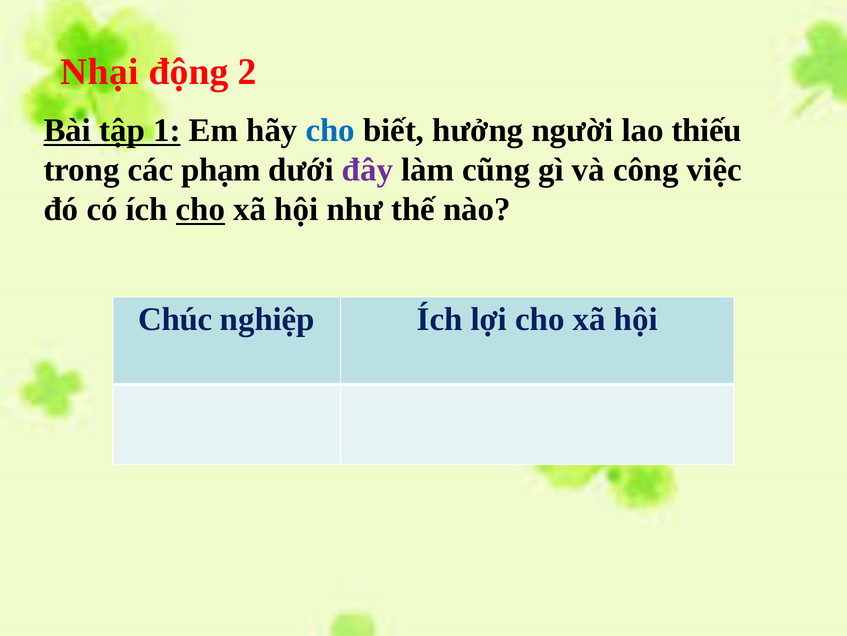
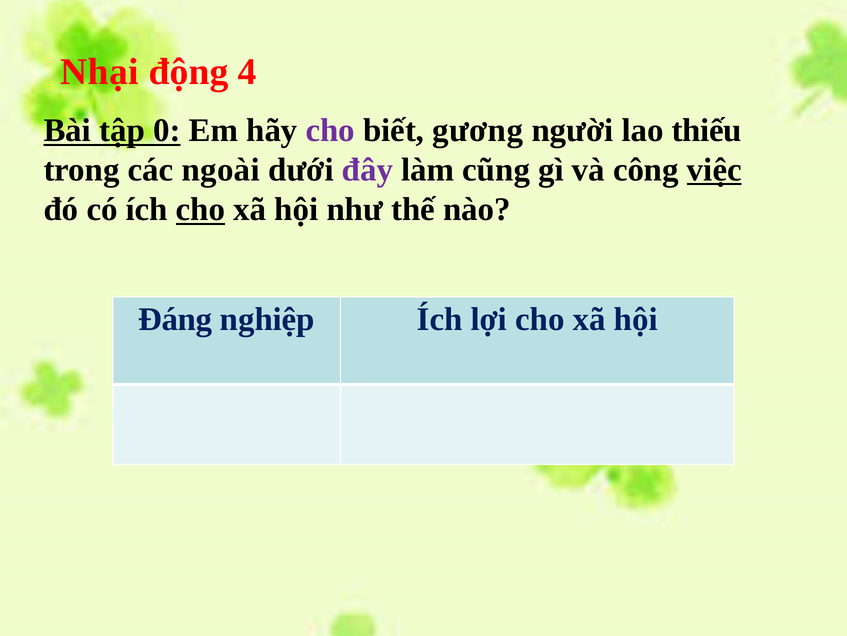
2: 2 -> 4 (247, 72)
1: 1 -> 0 (167, 130)
cho colour: blue -> purple (330, 130)
hưởng: hưởng -> gương (478, 130)
phạm: phạm -> ngoài (221, 170)
việc underline: none -> present (714, 170)
Chúc: Chúc -> Đáng (175, 319)
